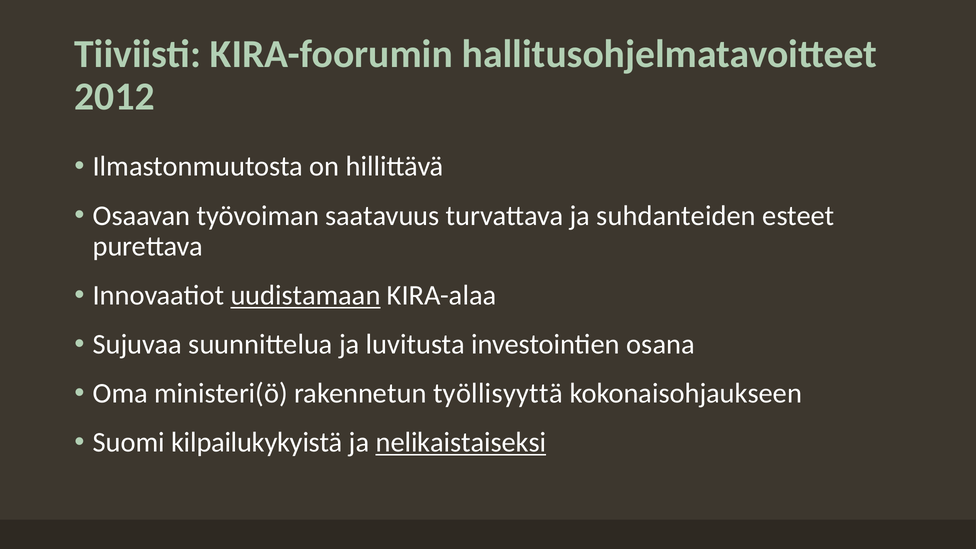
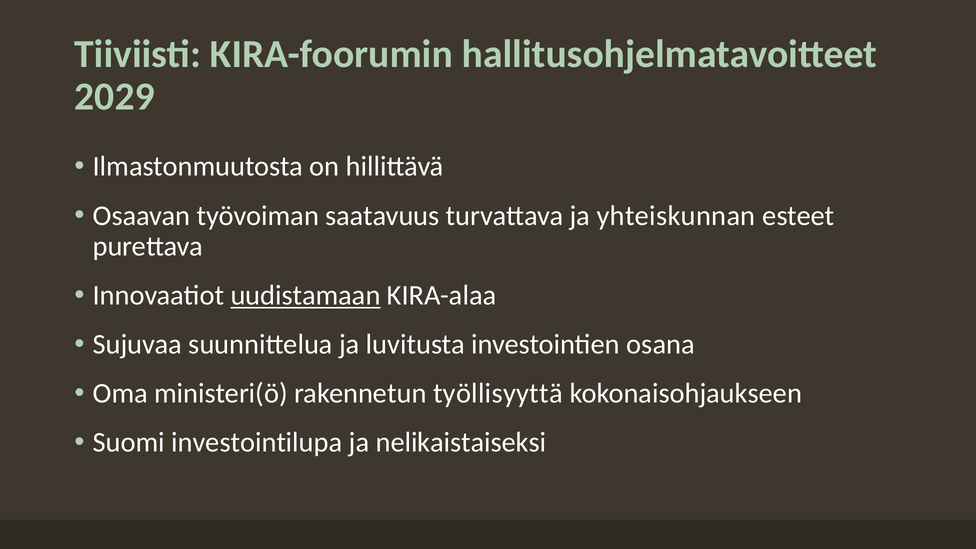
2012: 2012 -> 2029 (115, 97)
suhdanteiden: suhdanteiden -> yhteiskunnan (676, 216)
kilpailukykyistä: kilpailukykyistä -> investointilupa (257, 443)
nelikaistaiseksi underline: present -> none (461, 443)
